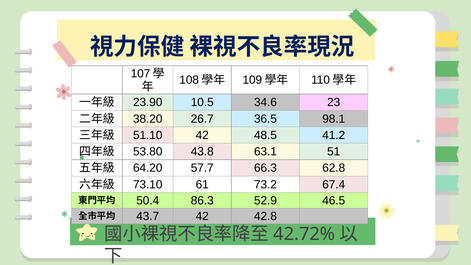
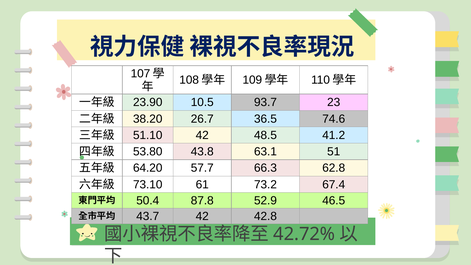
34.6: 34.6 -> 93.7 (265, 102)
98.1: 98.1 -> 74.6 (334, 119)
86.3: 86.3 -> 87.8 (202, 200)
